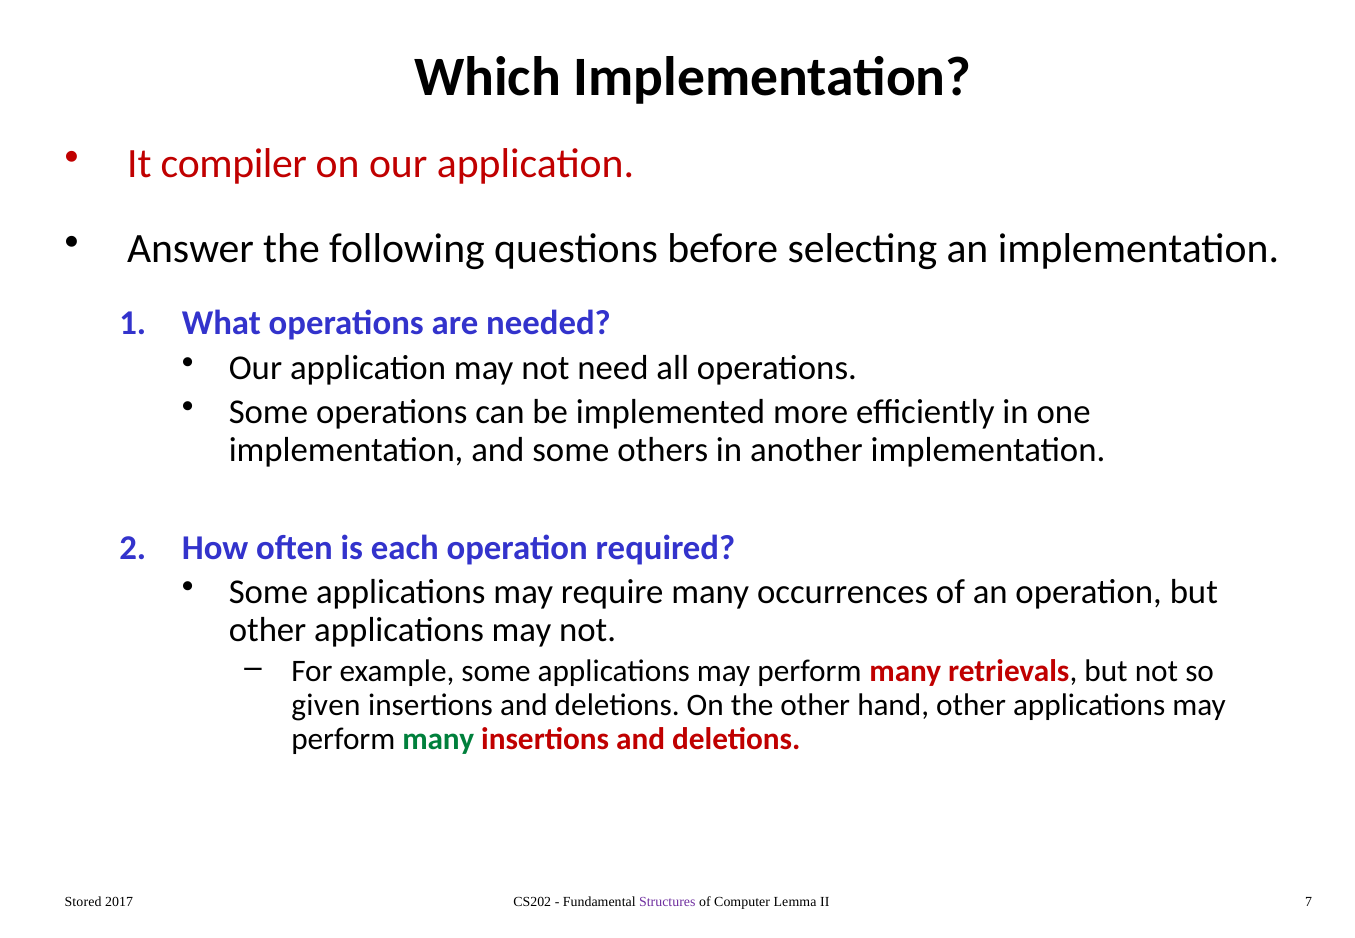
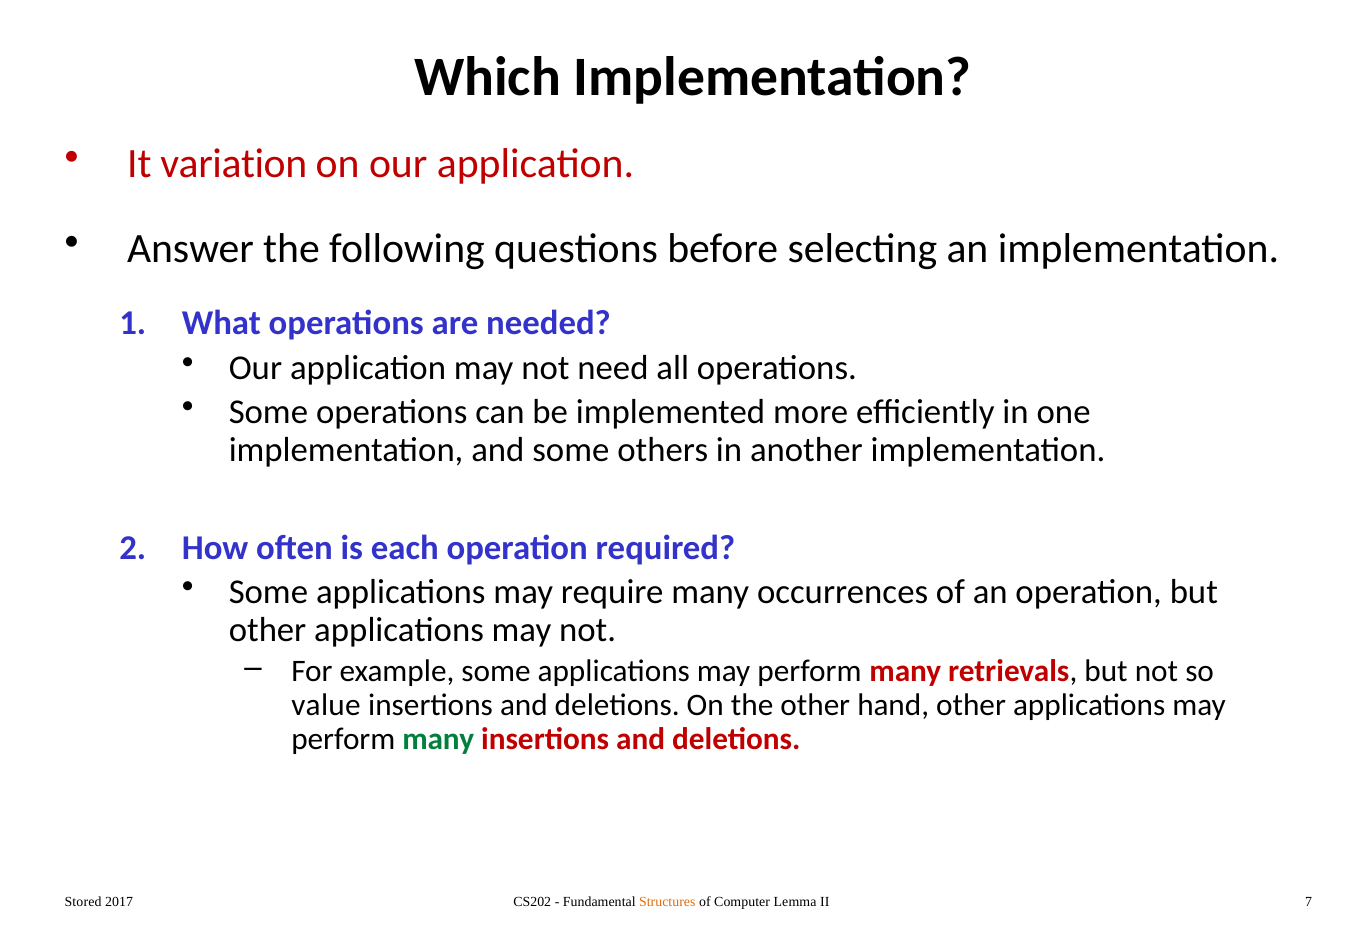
compiler: compiler -> variation (234, 164)
given: given -> value (326, 705)
Structures colour: purple -> orange (667, 902)
